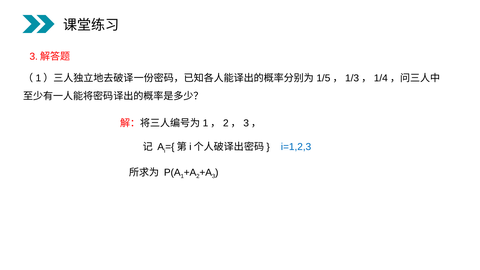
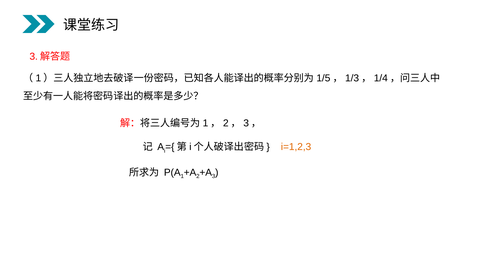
i=1,2,3 colour: blue -> orange (296, 147)
